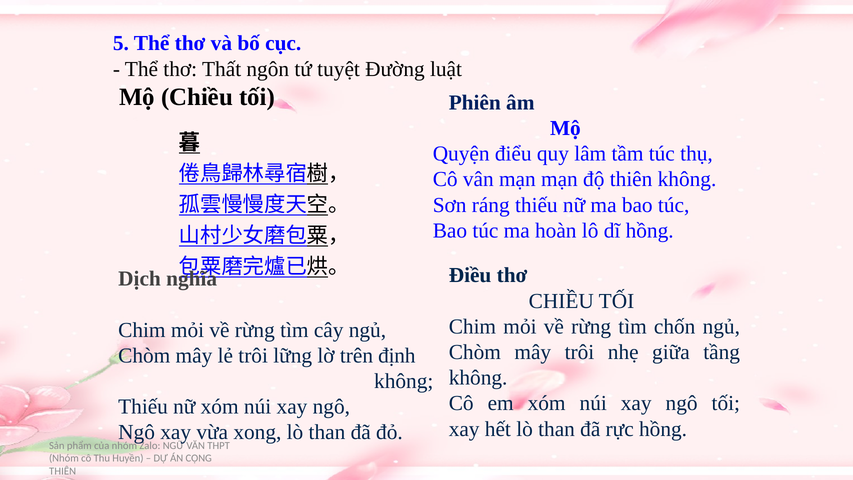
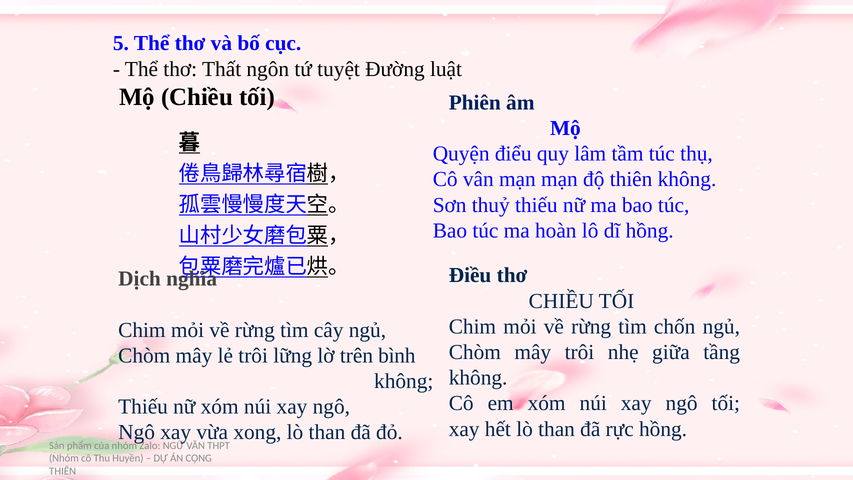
ráng: ráng -> thuỷ (491, 205)
định: định -> bình (397, 355)
